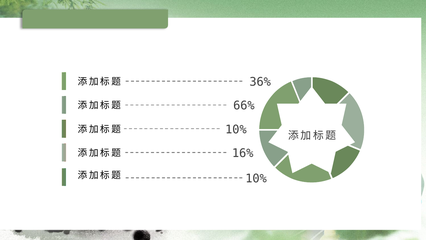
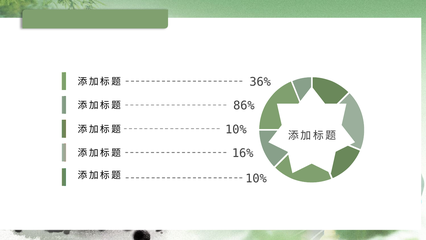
66%: 66% -> 86% (244, 105)
